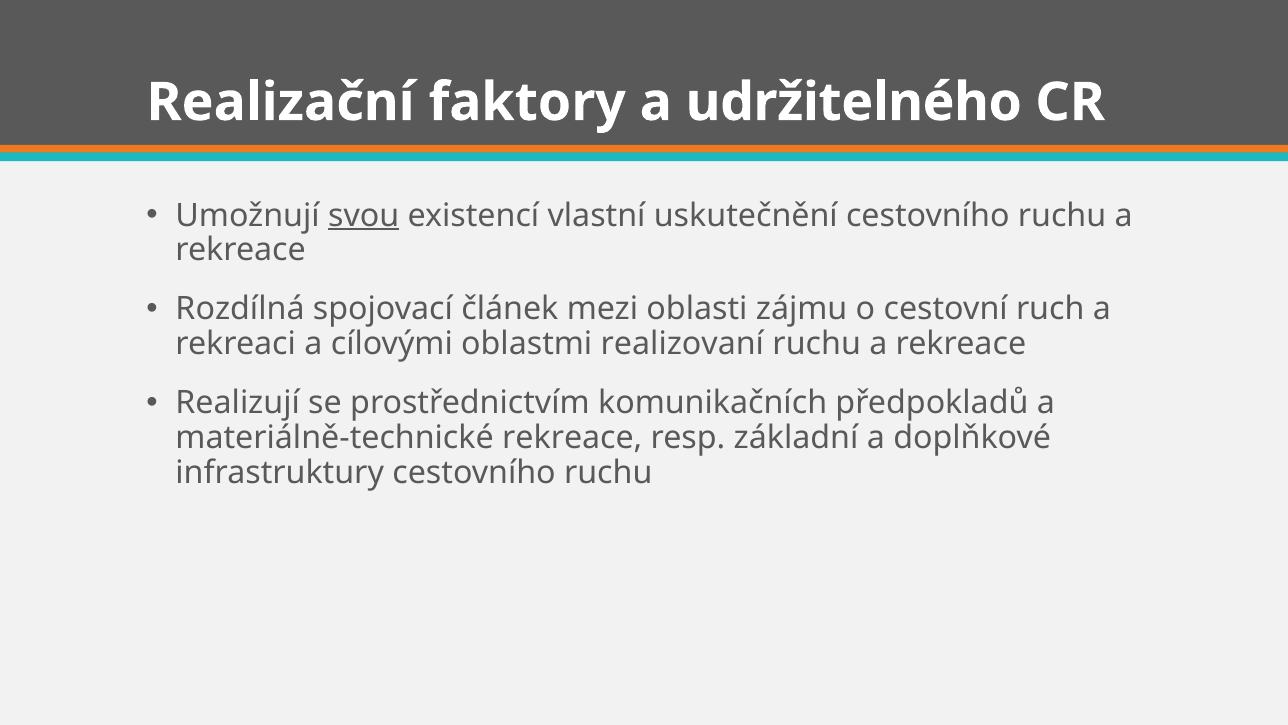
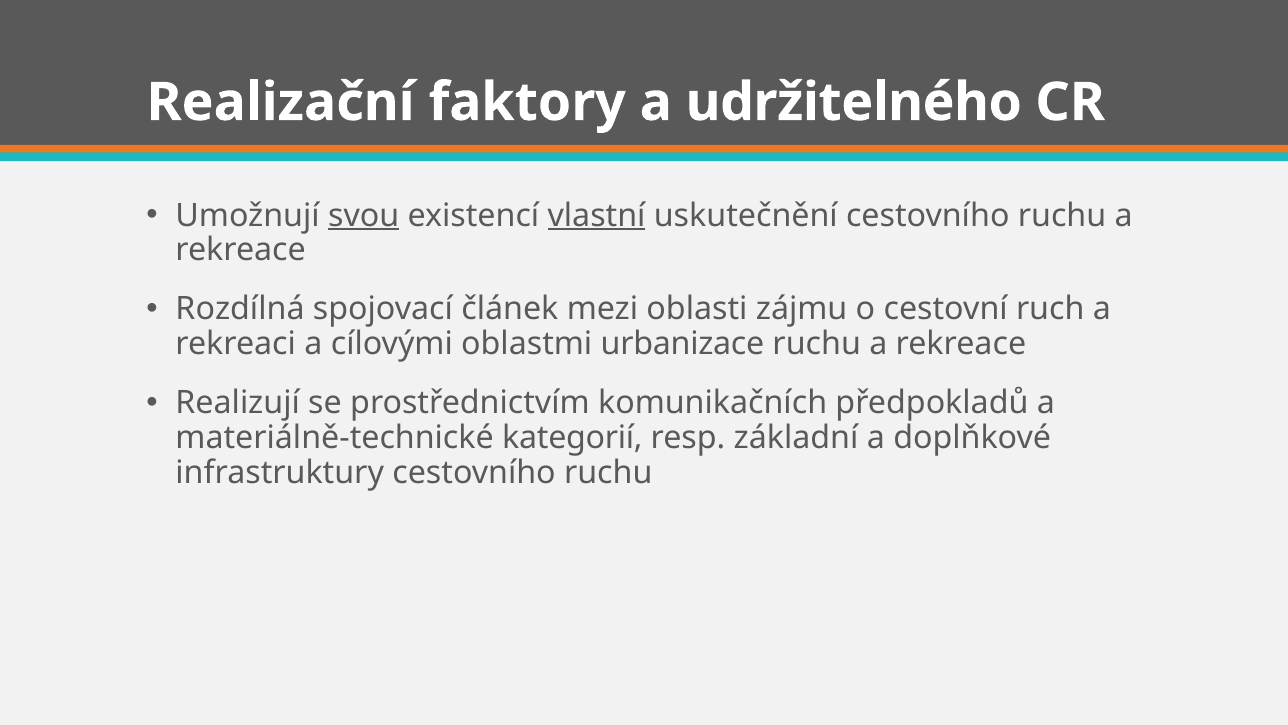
vlastní underline: none -> present (597, 215)
realizovaní: realizovaní -> urbanizace (683, 344)
materiálně-technické rekreace: rekreace -> kategorií (572, 437)
